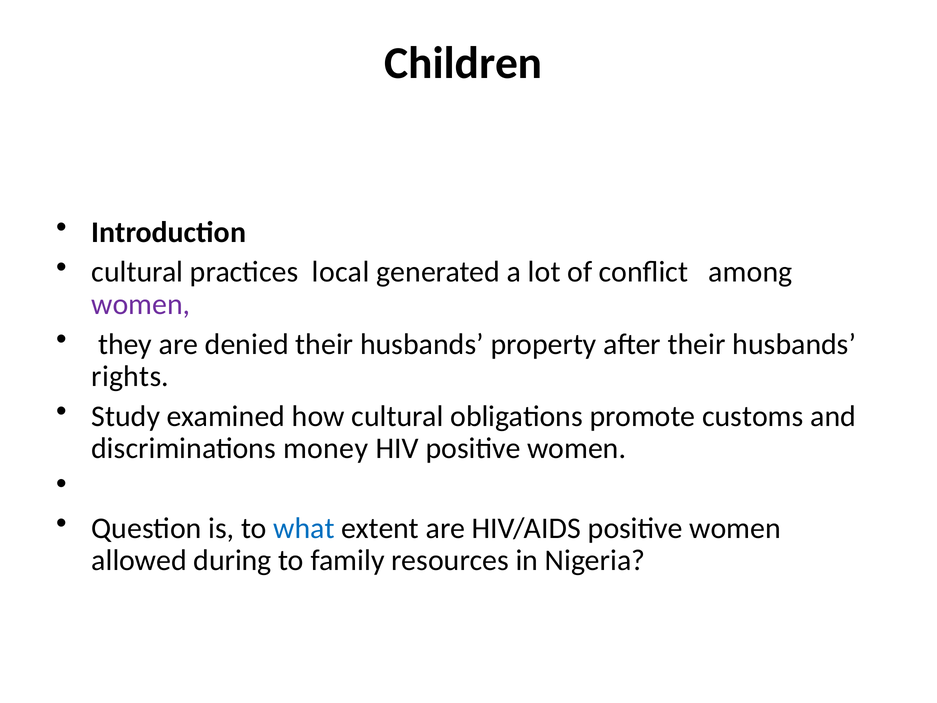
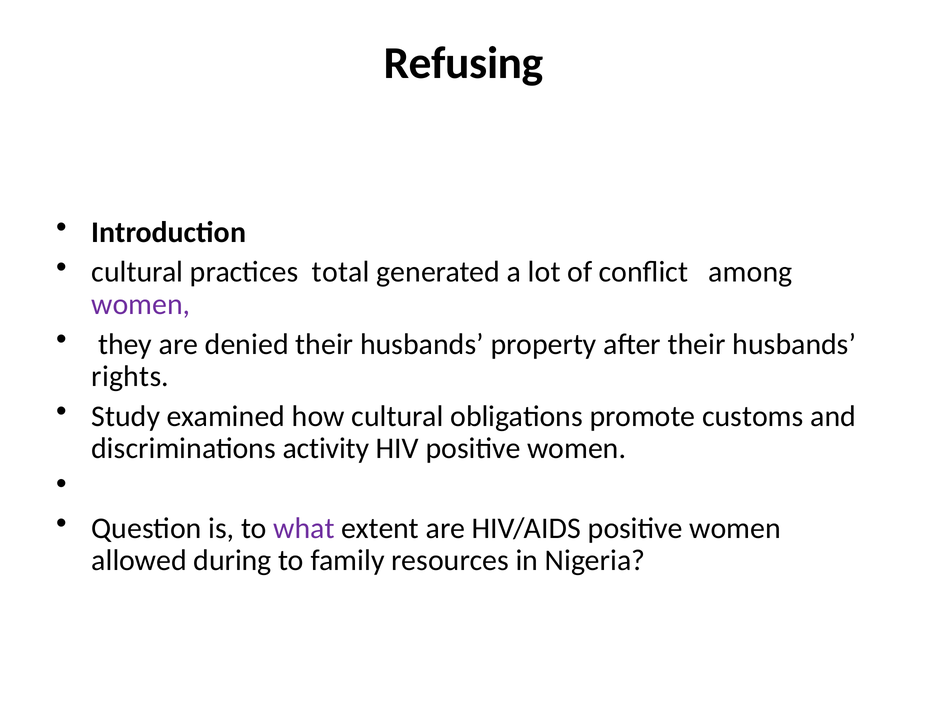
Children: Children -> Refusing (464, 63)
local: local -> total (341, 272)
money: money -> activity (326, 448)
what colour: blue -> purple (304, 528)
